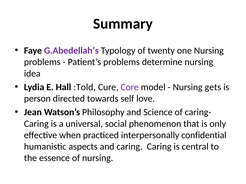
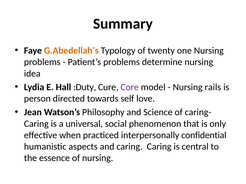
G.Abedellah’s colour: purple -> orange (71, 51)
:Told: :Told -> :Duty (85, 87)
gets: gets -> rails (213, 87)
